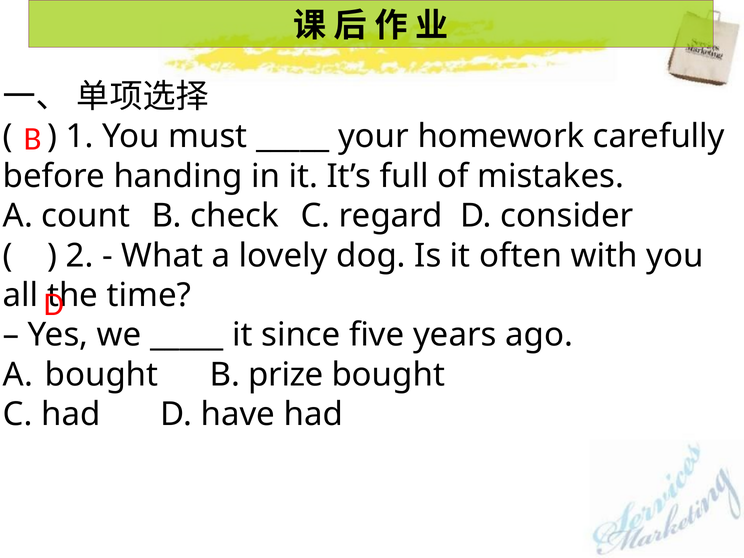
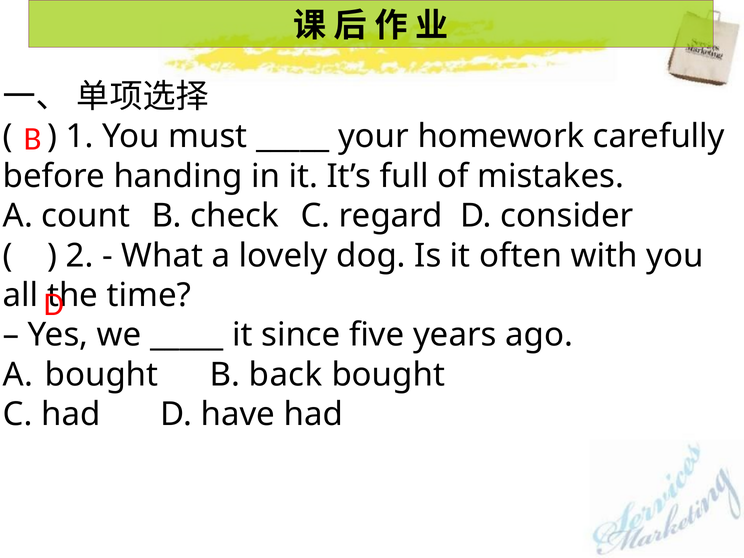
prize: prize -> back (286, 375)
